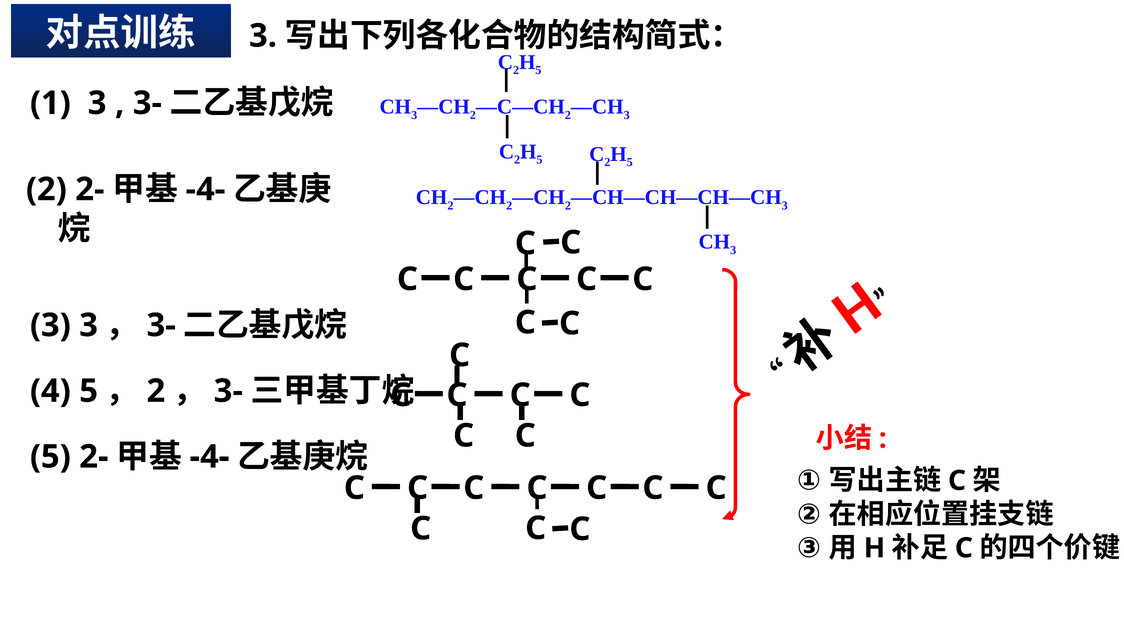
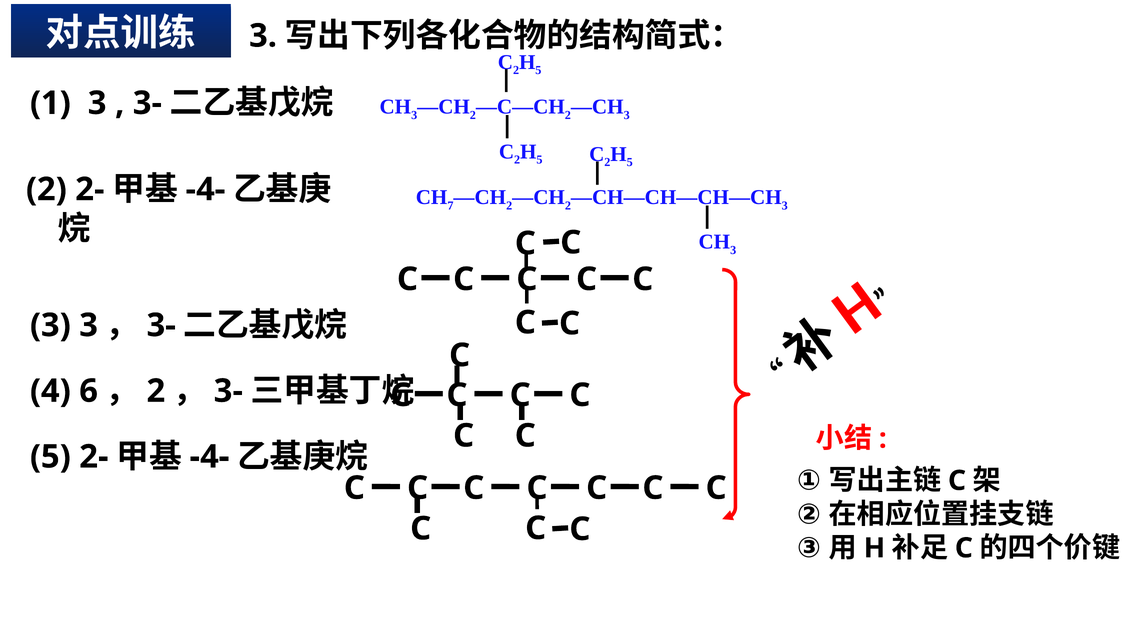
2: 2 -> 7 (450, 206)
4 5: 5 -> 6 (89, 391)
